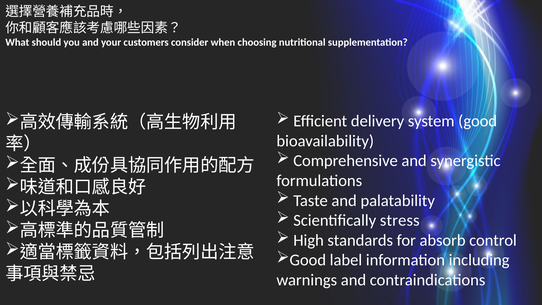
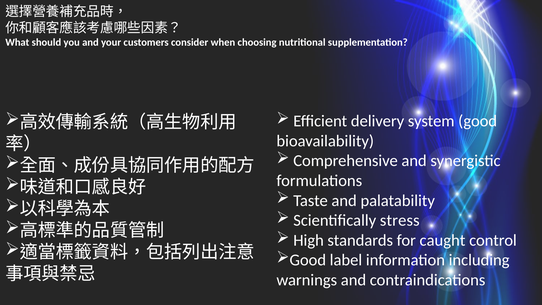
absorb: absorb -> caught (442, 240)
